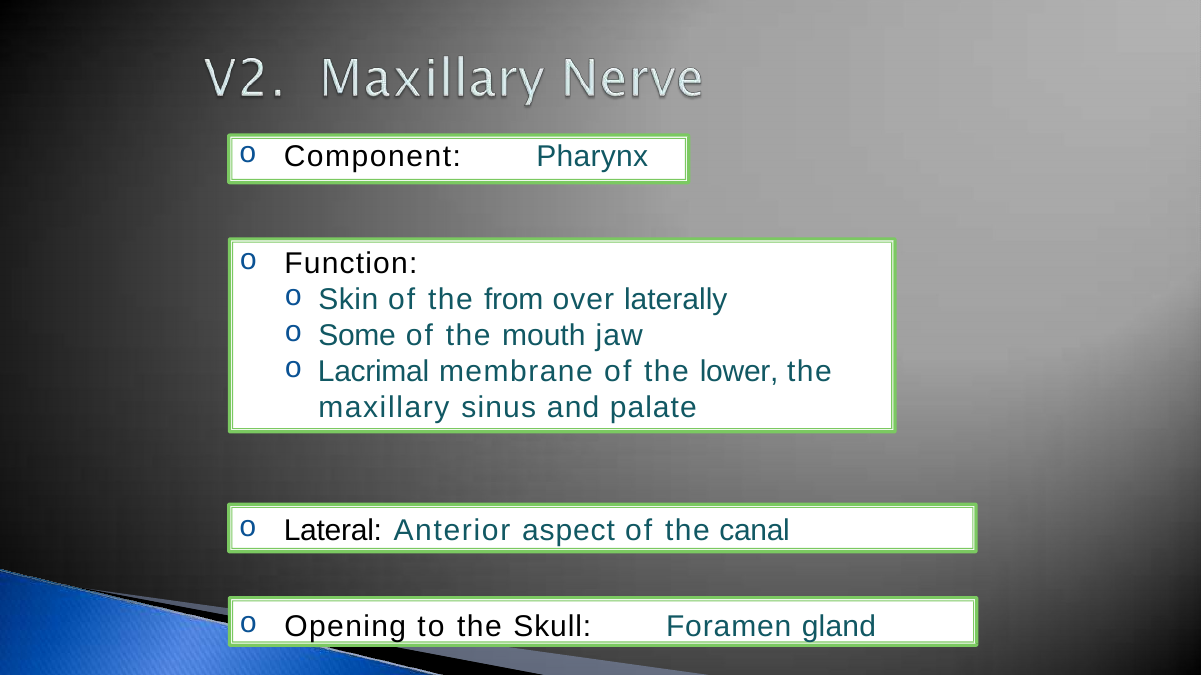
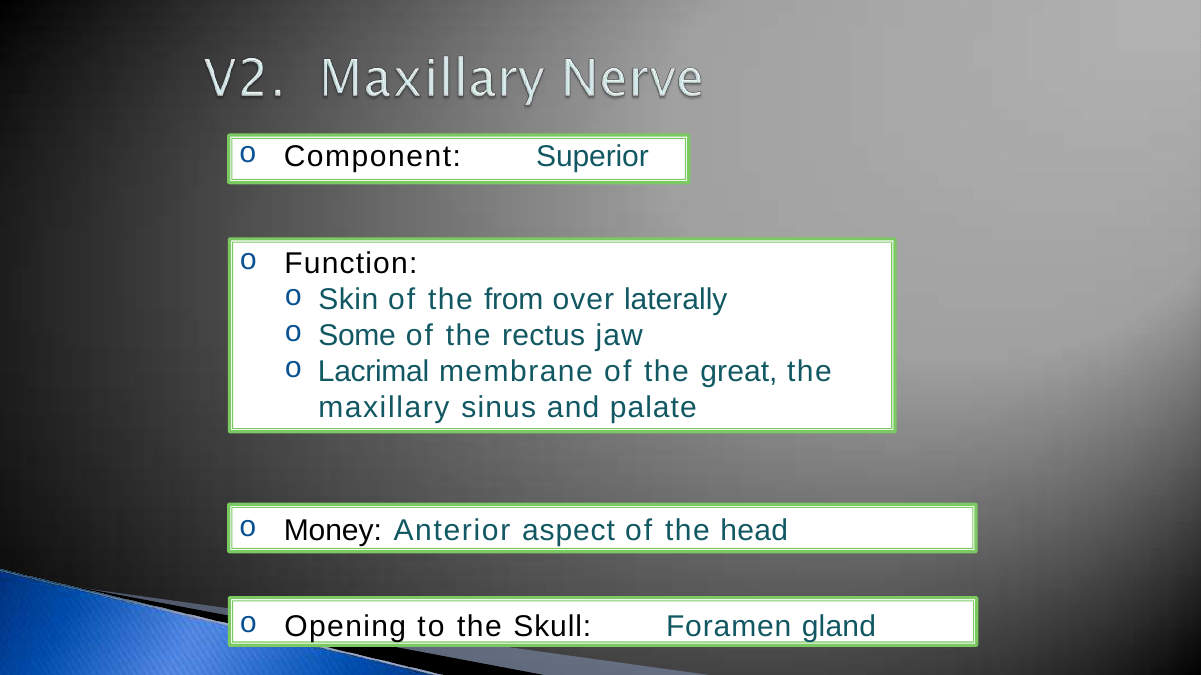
Pharynx: Pharynx -> Superior (592, 157)
mouth: mouth -> rectus (544, 336)
lower: lower -> great (739, 372)
Lateral: Lateral -> Money (333, 531)
canal: canal -> head (754, 531)
